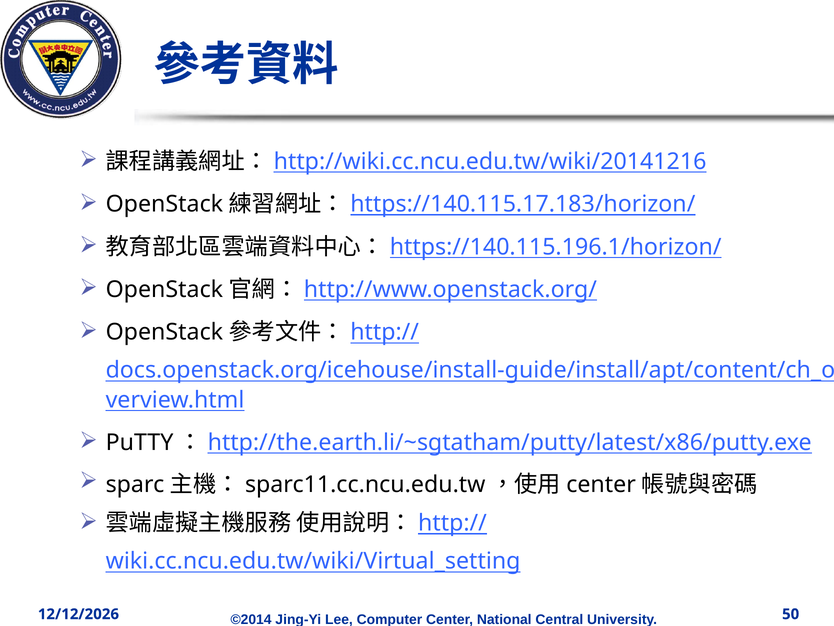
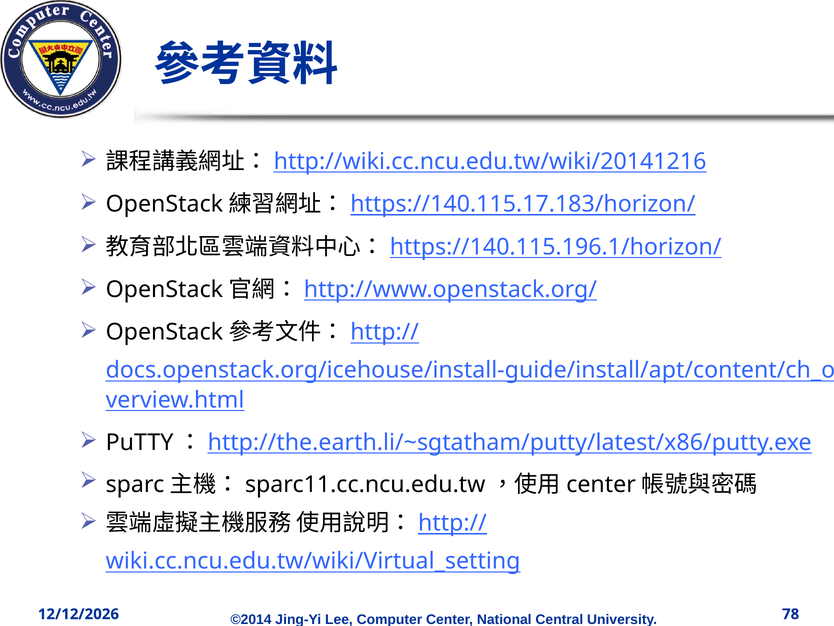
50: 50 -> 78 (791, 614)
